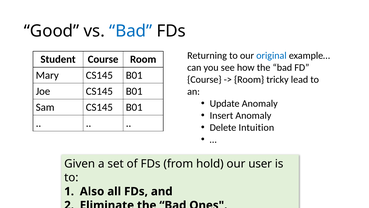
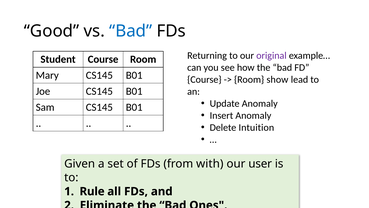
original colour: blue -> purple (271, 55)
tricky: tricky -> show (277, 79)
hold: hold -> with (210, 163)
Also: Also -> Rule (92, 191)
